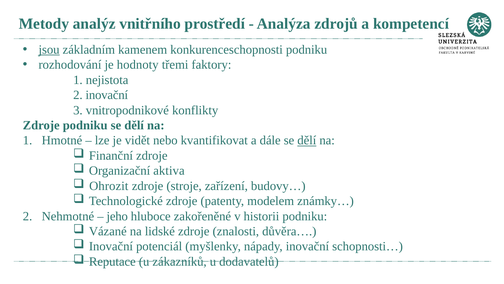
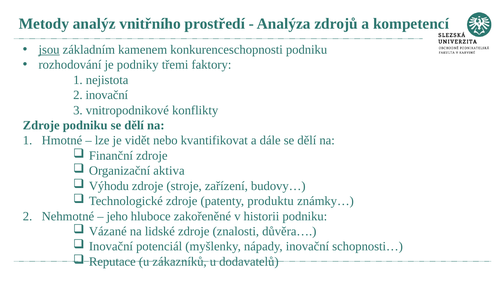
hodnoty: hodnoty -> podniky (138, 65)
dělí underline: present -> none (307, 140)
Ohrozit: Ohrozit -> Výhodu (109, 186)
modelem: modelem -> produktu (271, 201)
